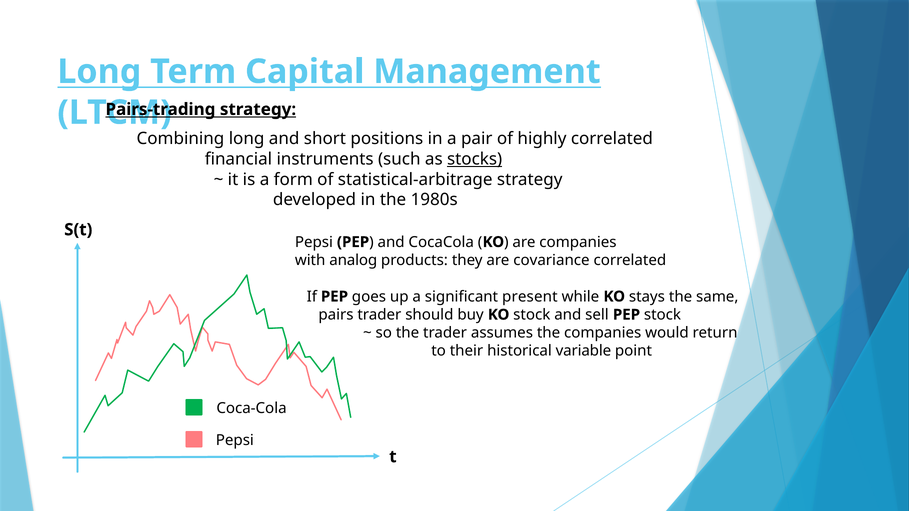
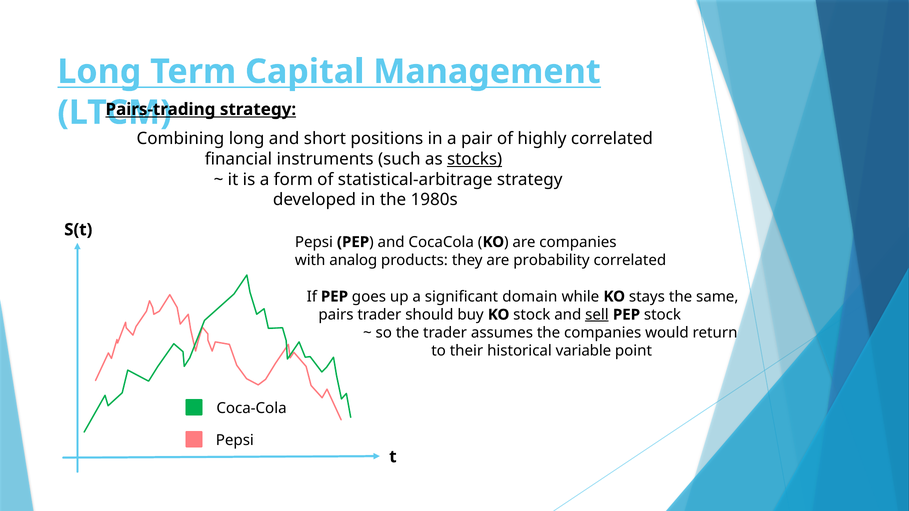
covariance: covariance -> probability (551, 260)
present: present -> domain (530, 297)
sell underline: none -> present (597, 315)
